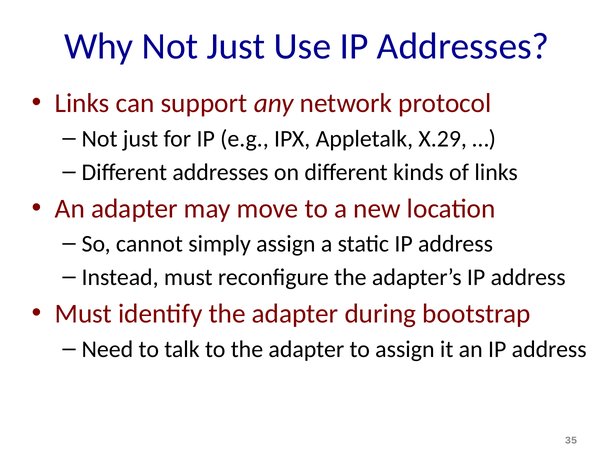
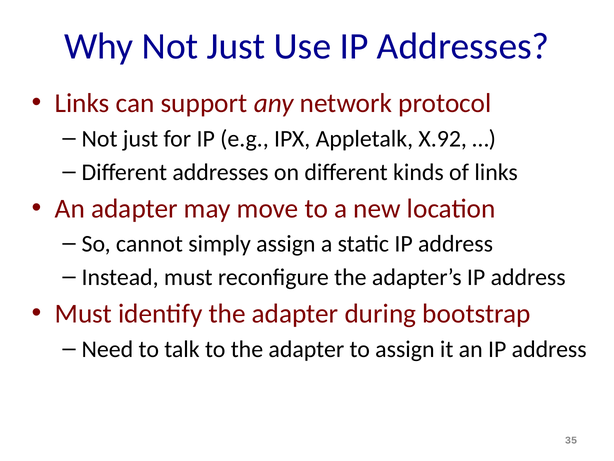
X.29: X.29 -> X.92 (443, 138)
